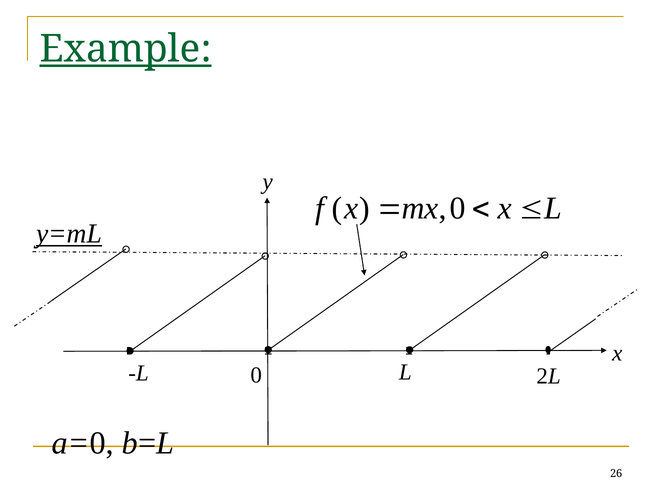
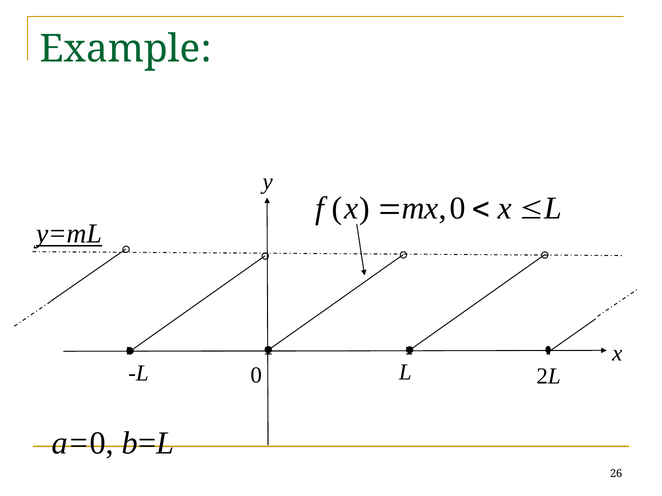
Example underline: present -> none (126, 49)
